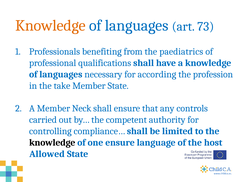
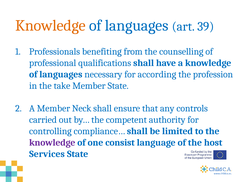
73: 73 -> 39 (206, 27)
paediatrics: paediatrics -> counselling (181, 52)
knowledge colour: black -> purple (52, 143)
one ensure: ensure -> consist (120, 143)
Allowed: Allowed -> Services (47, 154)
